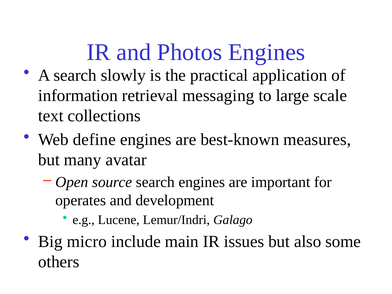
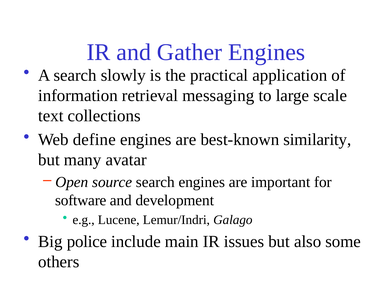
Photos: Photos -> Gather (190, 52)
measures: measures -> similarity (317, 140)
operates: operates -> software (81, 200)
micro: micro -> police (87, 242)
